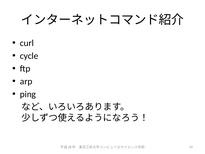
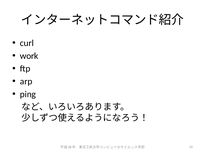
cycle: cycle -> work (29, 56)
